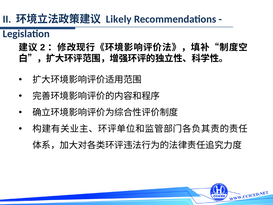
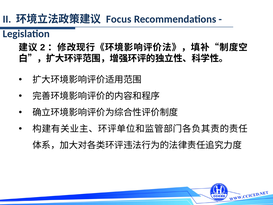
Likely: Likely -> Focus (119, 19)
